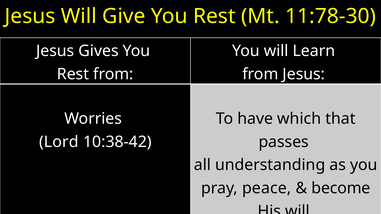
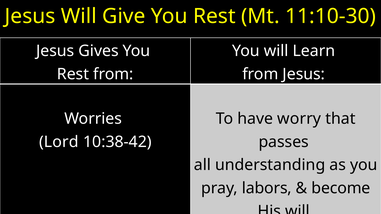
11:78-30: 11:78-30 -> 11:10-30 (331, 16)
which: which -> worry (299, 119)
peace: peace -> labors (267, 188)
